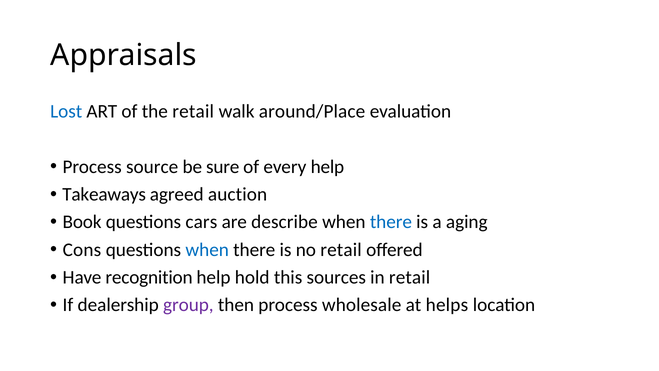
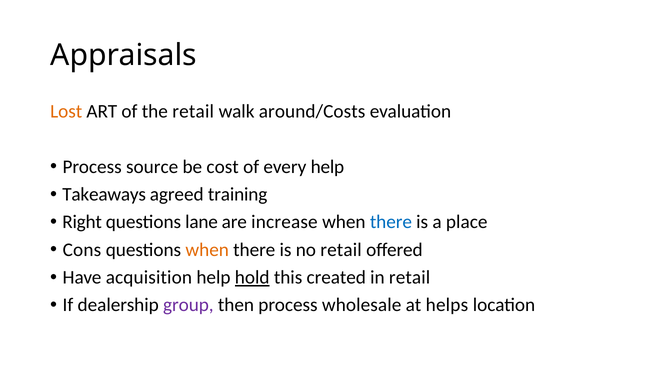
Lost colour: blue -> orange (66, 111)
around/Place: around/Place -> around/Costs (312, 111)
sure: sure -> cost (223, 167)
auction: auction -> training (238, 194)
Book: Book -> Right (82, 222)
cars: cars -> lane (202, 222)
describe: describe -> increase (284, 222)
aging: aging -> place (467, 222)
when colour: blue -> orange (207, 250)
recognition: recognition -> acquisition (149, 277)
hold underline: none -> present (252, 277)
sources: sources -> created (336, 277)
